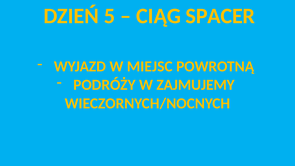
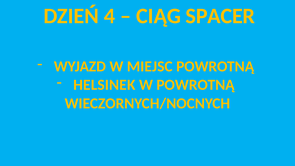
5: 5 -> 4 (109, 16)
PODRÓŻY: PODRÓŻY -> HELSINEK (104, 85)
W ZAJMUJEMY: ZAJMUJEMY -> POWROTNĄ (196, 85)
